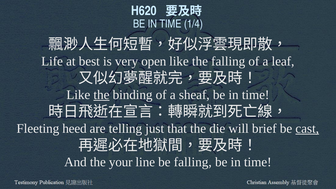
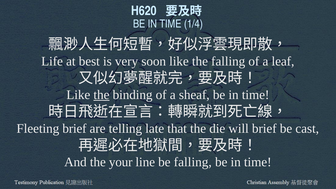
open: open -> soon (154, 61)
Fleeting heed: heed -> brief (74, 128)
just: just -> late (155, 128)
cast underline: present -> none (307, 128)
